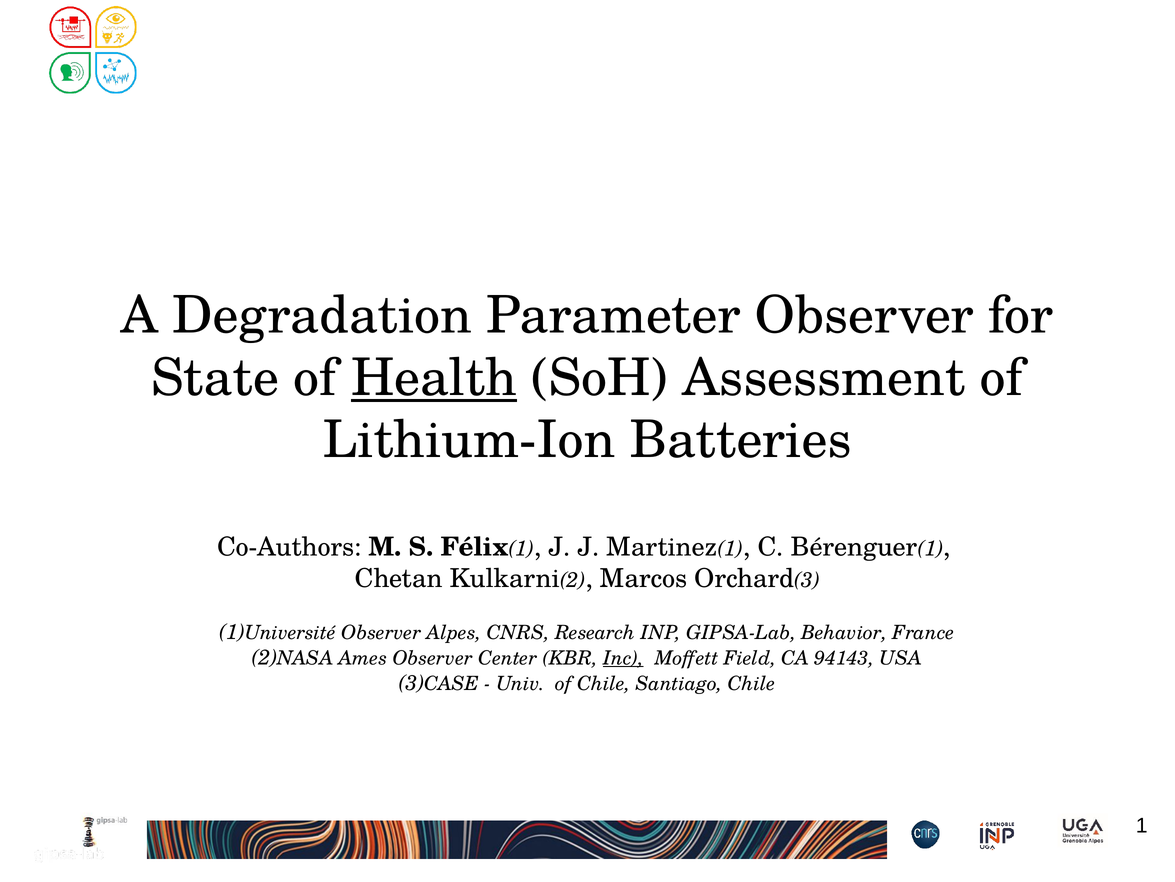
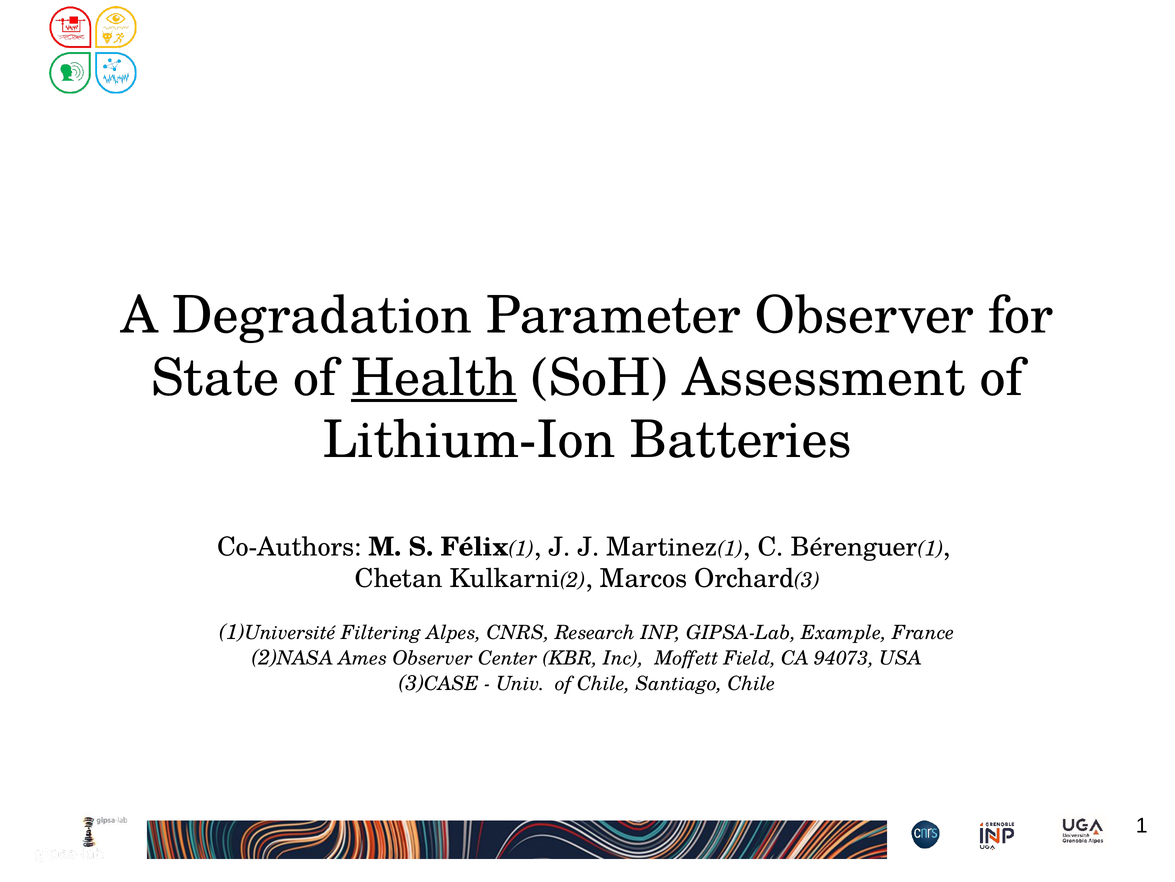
1)Université Observer: Observer -> Filtering (381, 632)
Behavior: Behavior -> Example (844, 632)
Inc underline: present -> none (623, 658)
94143: 94143 -> 94073 (844, 658)
